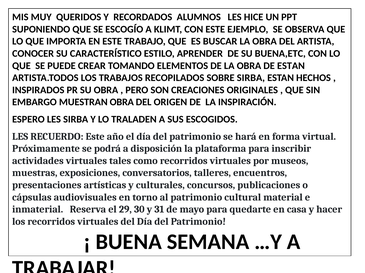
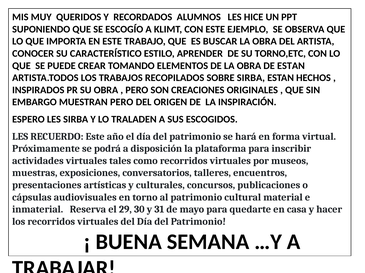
BUENA,ETC: BUENA,ETC -> TORNO,ETC (280, 54)
MUESTRAN OBRA: OBRA -> PERO (122, 102)
